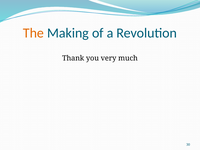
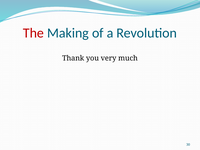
The colour: orange -> red (33, 33)
